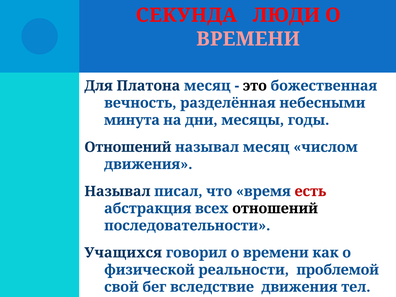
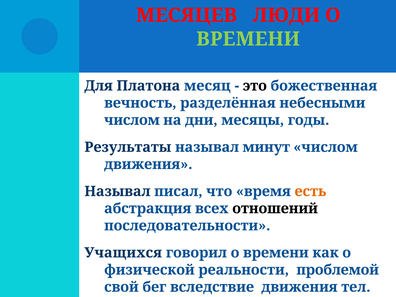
СЕКУНДА: СЕКУНДА -> МЕСЯЦЕВ (187, 15)
ВРЕМЕНИ colour: pink -> light green (248, 39)
минута: минута -> числом (132, 120)
Отношений: Отношений -> Результаты (128, 147)
называл месяц: месяц -> минут (266, 147)
есть colour: red -> orange (310, 191)
